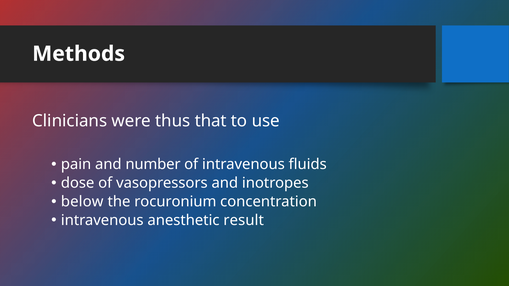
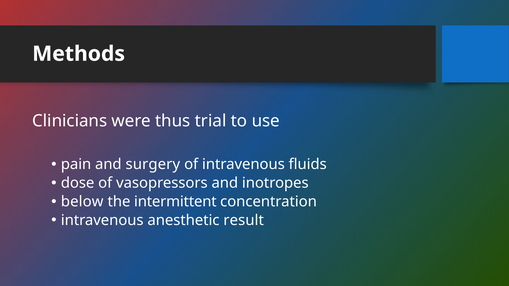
that: that -> trial (211, 121)
number: number -> surgery (153, 165)
rocuronium: rocuronium -> intermittent (175, 202)
